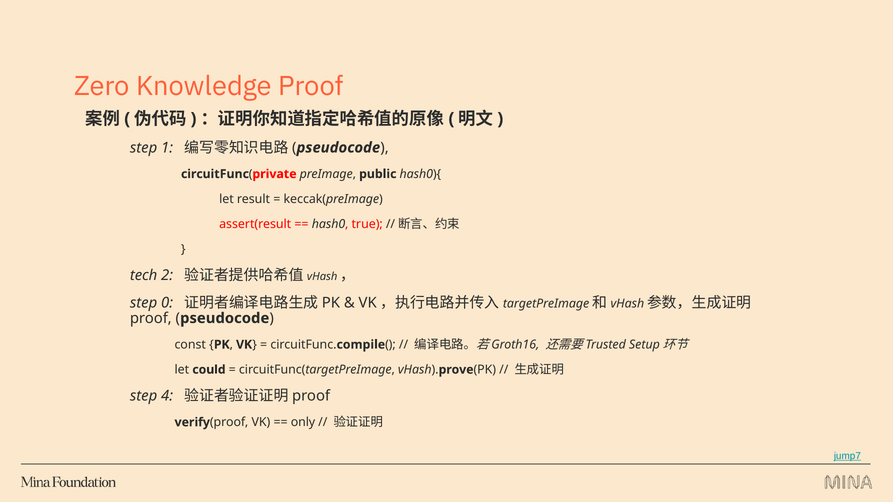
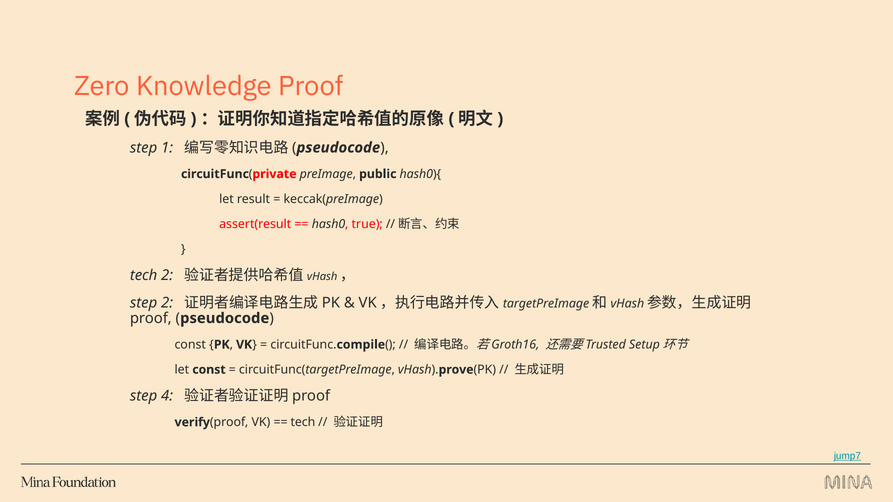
step 0: 0 -> 2 (167, 303)
let could: could -> const (209, 370)
only: only -> tech (303, 423)
